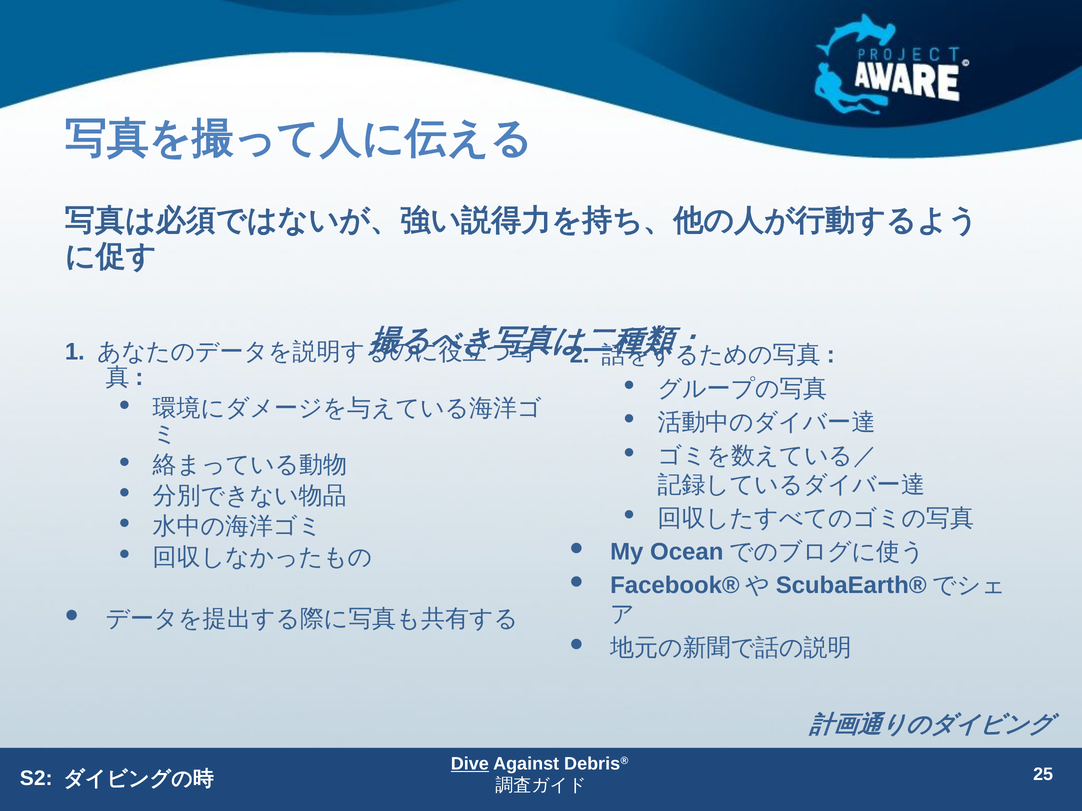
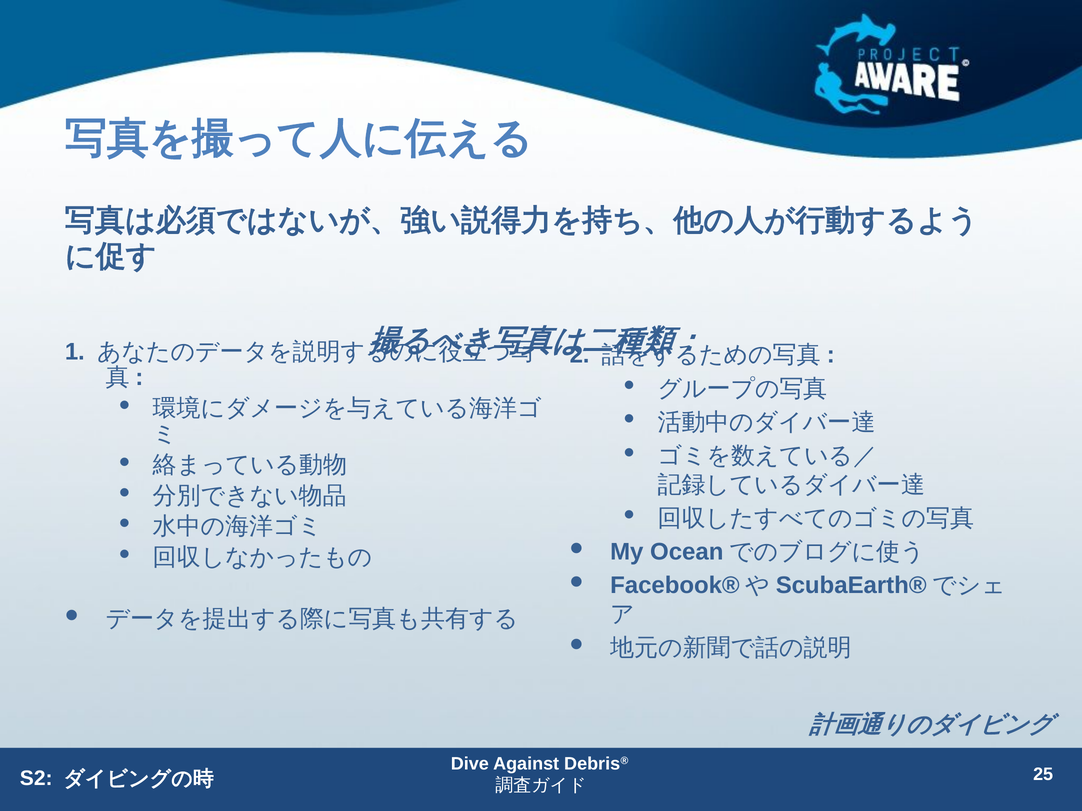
Dive underline: present -> none (470, 764)
